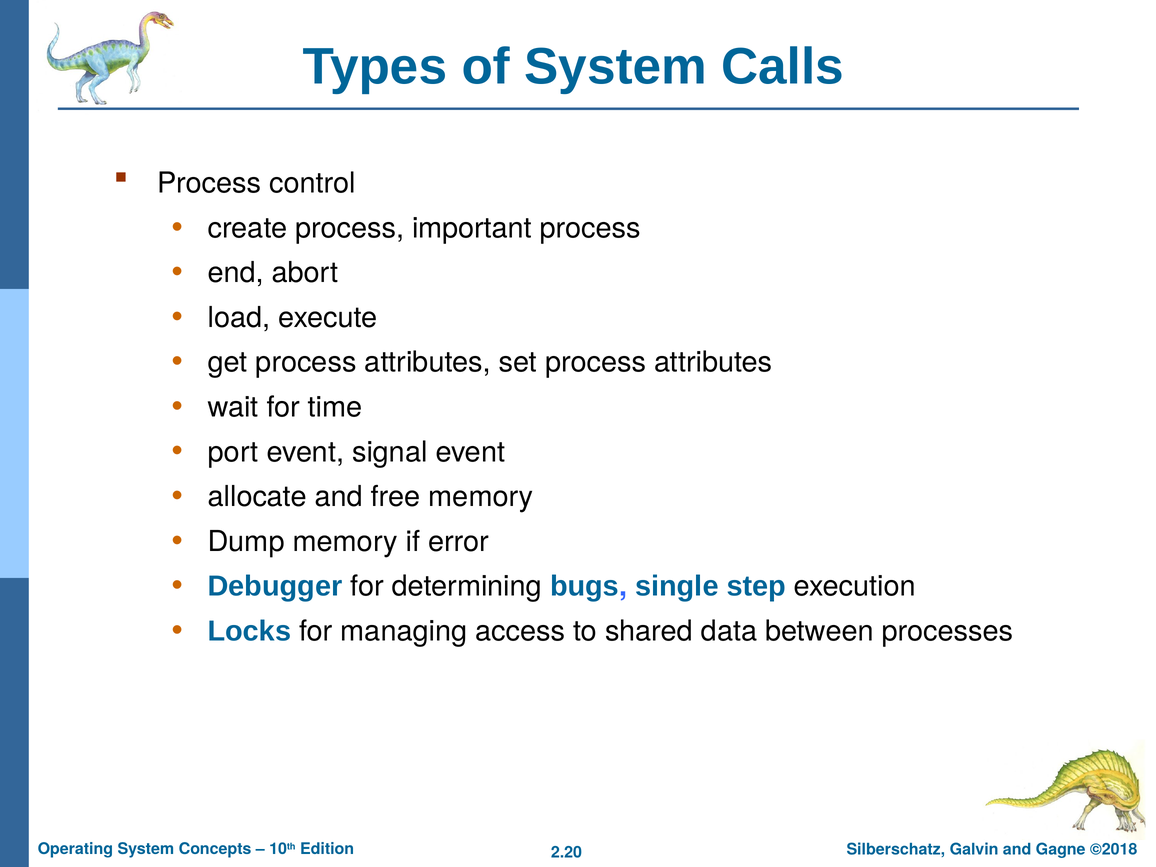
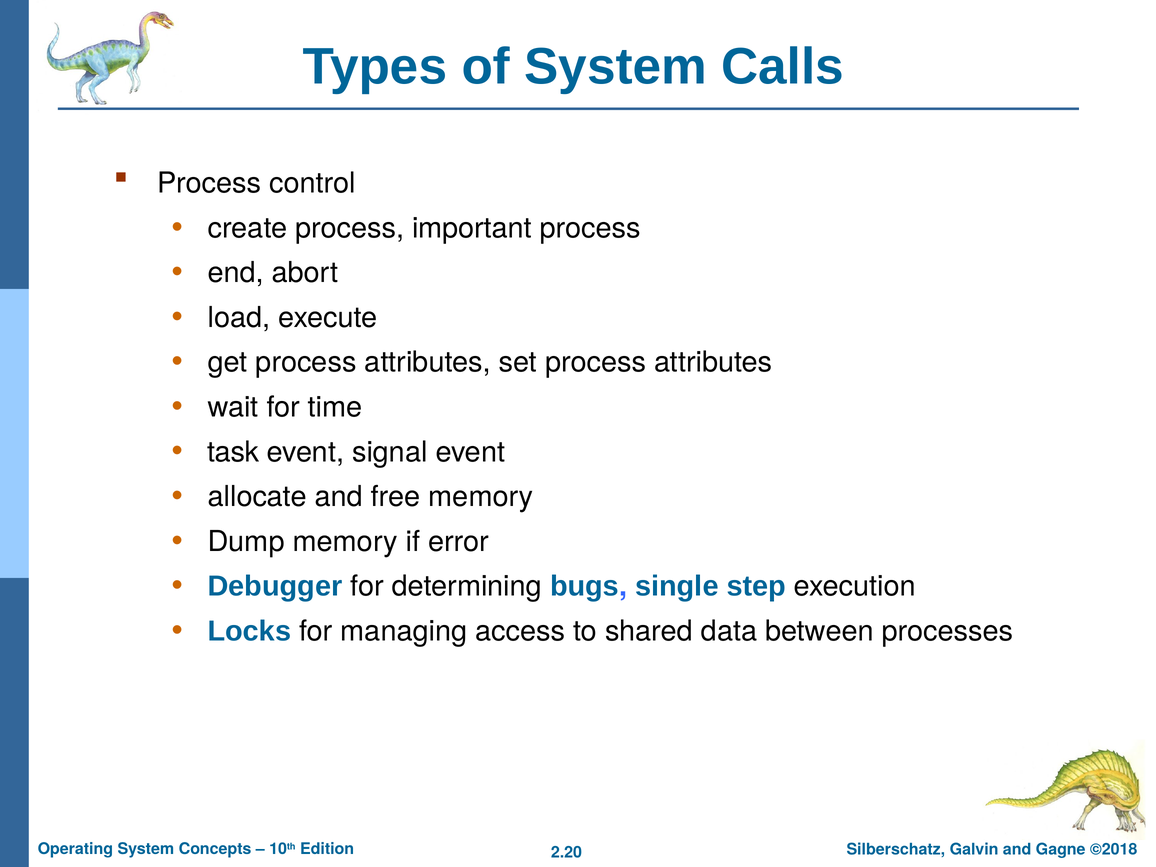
port: port -> task (233, 452)
